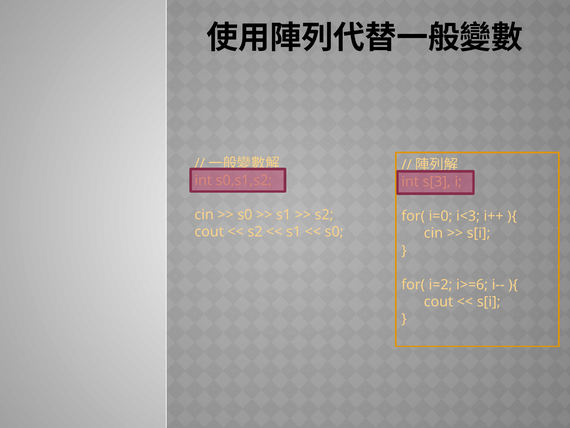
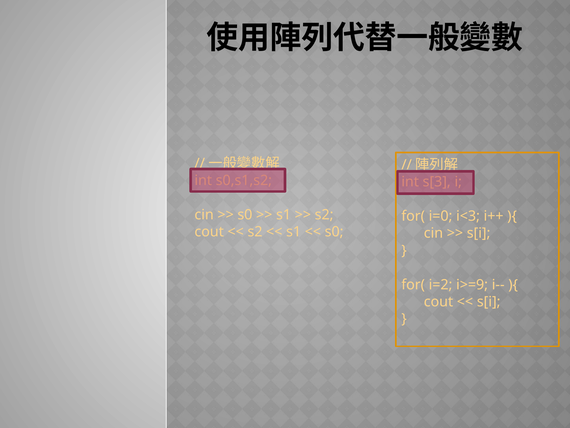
i>=6: i>=6 -> i>=9 (472, 284)
